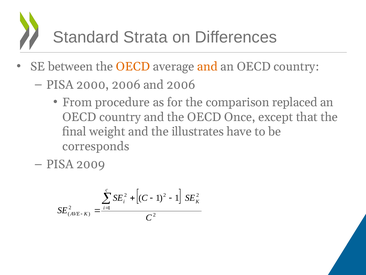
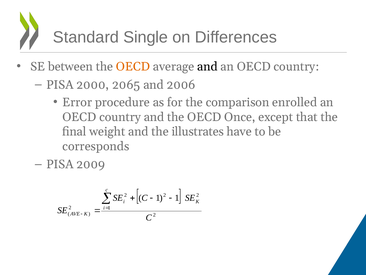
Strata: Strata -> Single (146, 37)
and colour: orange -> black (207, 67)
2000 2006: 2006 -> 2065 (126, 85)
From: From -> Error (77, 102)
replaced: replaced -> enrolled (295, 102)
